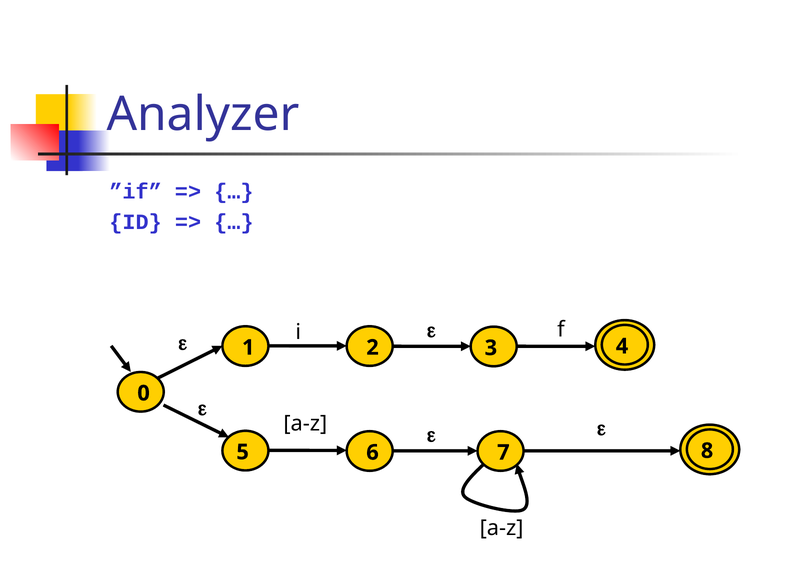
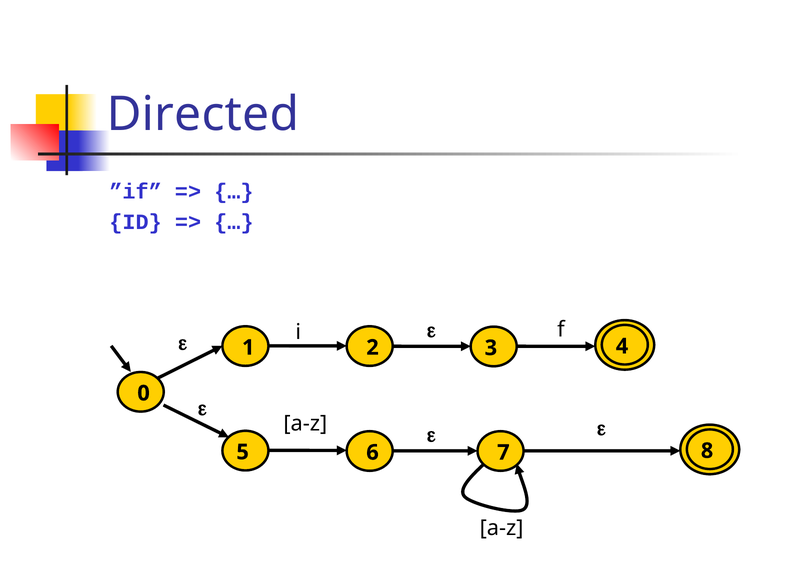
Analyzer: Analyzer -> Directed (203, 115)
